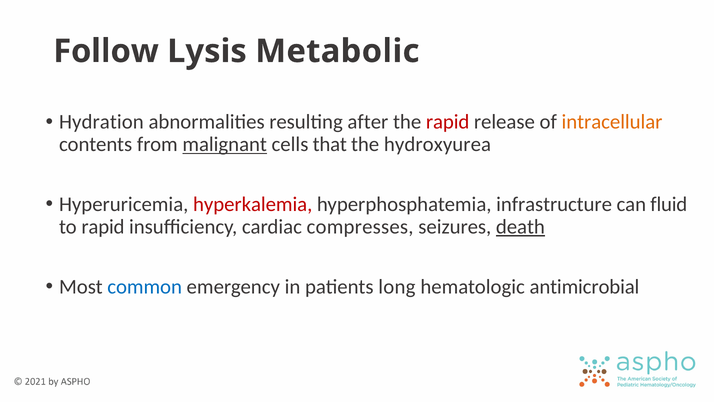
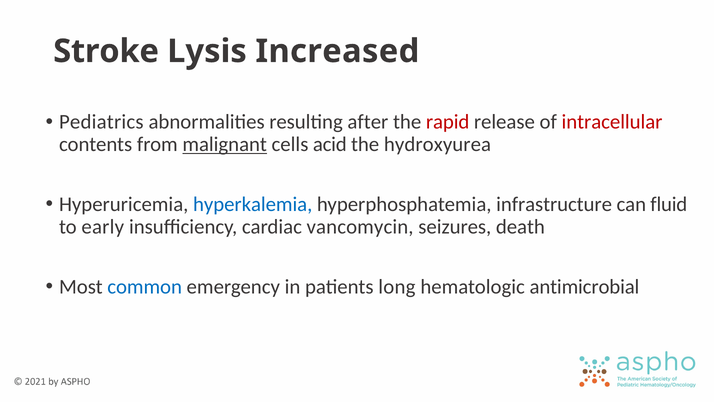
Follow: Follow -> Stroke (106, 51)
Metabolic: Metabolic -> Increased (337, 51)
Hydration: Hydration -> Pediatrics (101, 122)
intracellular colour: orange -> red (612, 122)
that: that -> acid (330, 144)
hyperkalemia colour: red -> blue (253, 204)
to rapid: rapid -> early (103, 227)
compresses: compresses -> vancomycin (360, 227)
death underline: present -> none (520, 227)
